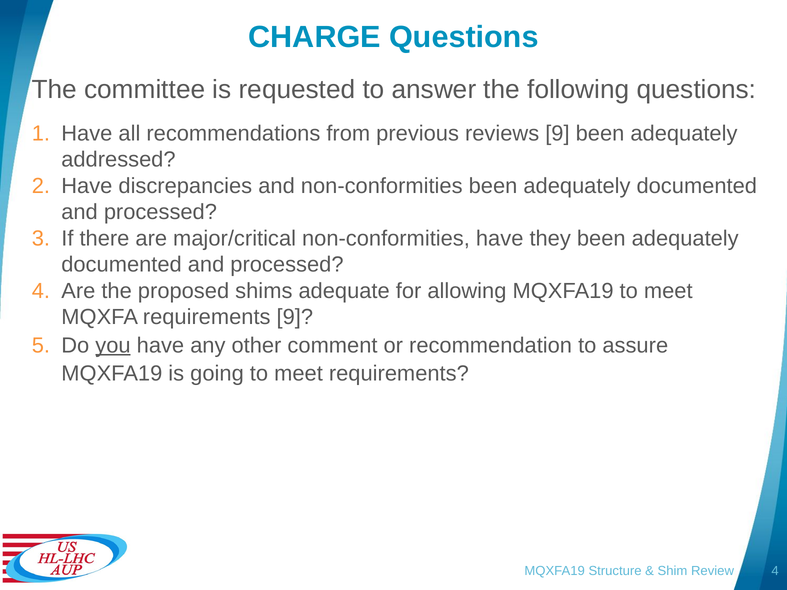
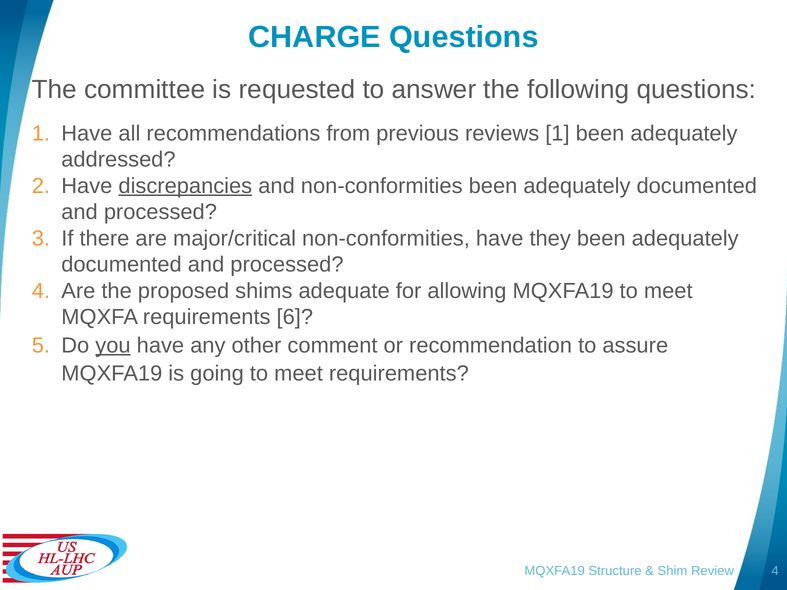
reviews 9: 9 -> 1 (557, 133)
discrepancies underline: none -> present (185, 186)
requirements 9: 9 -> 6 (295, 317)
